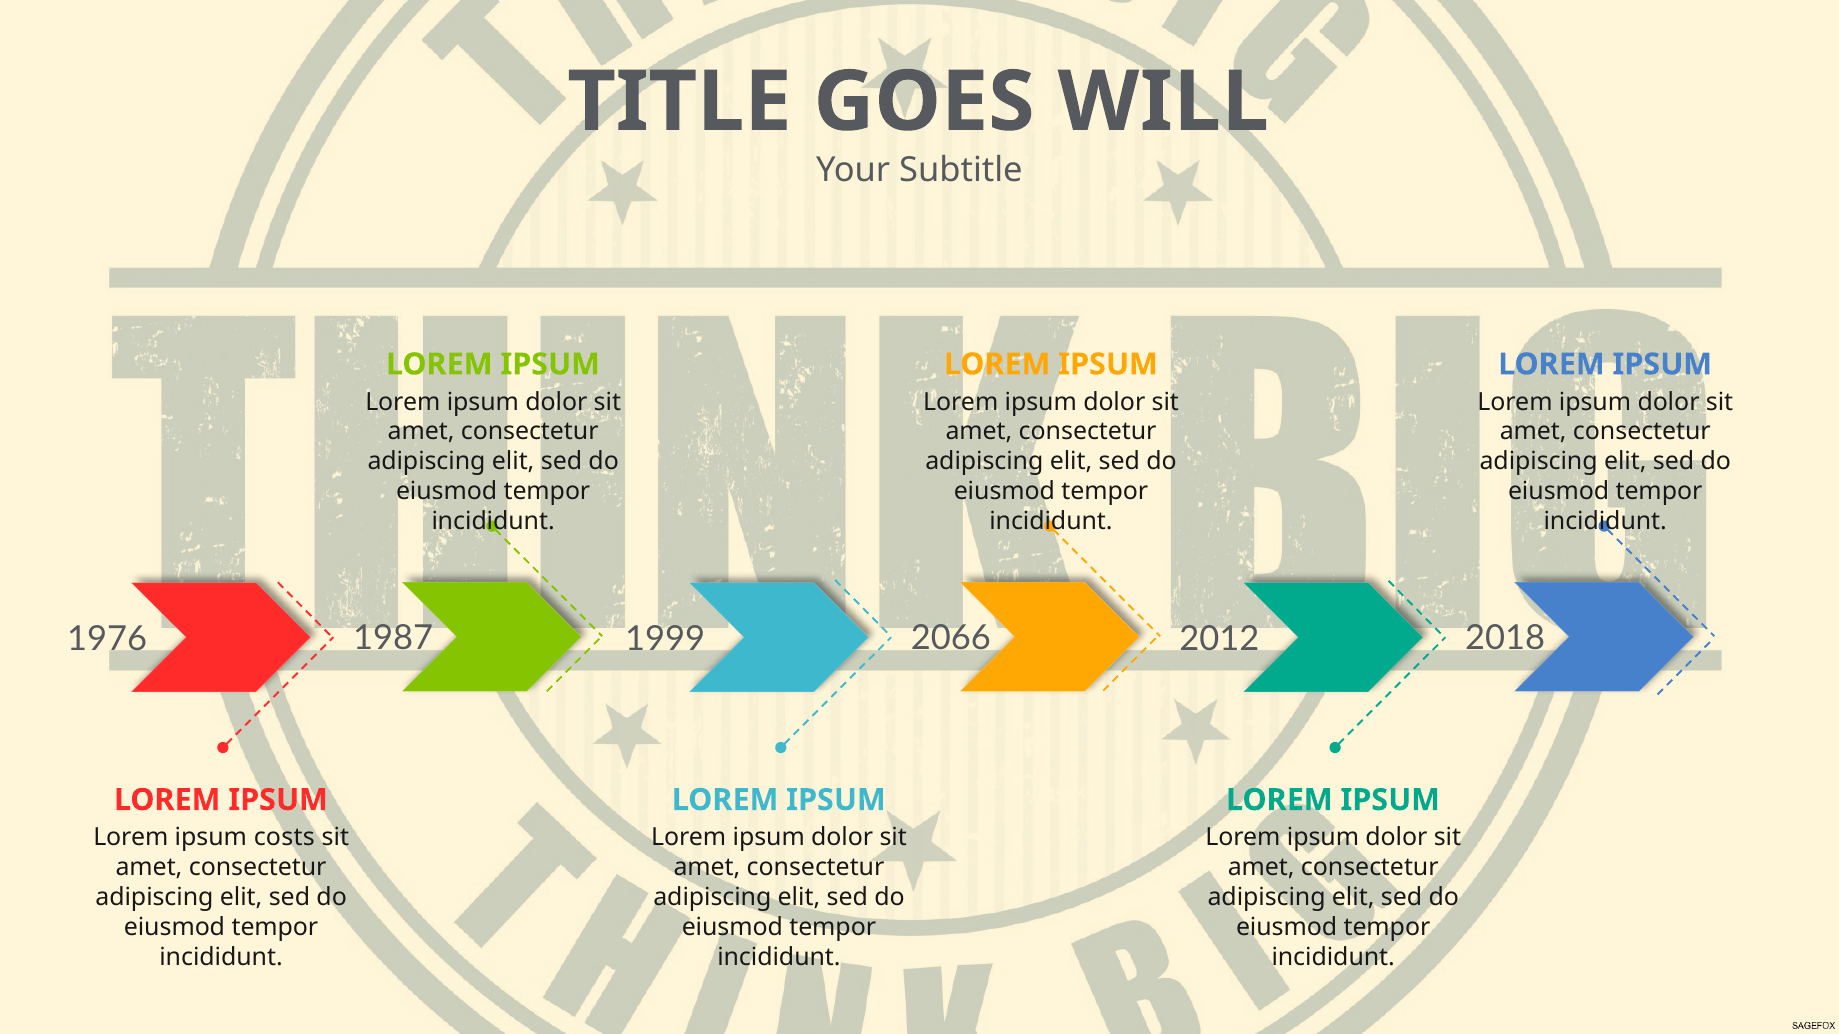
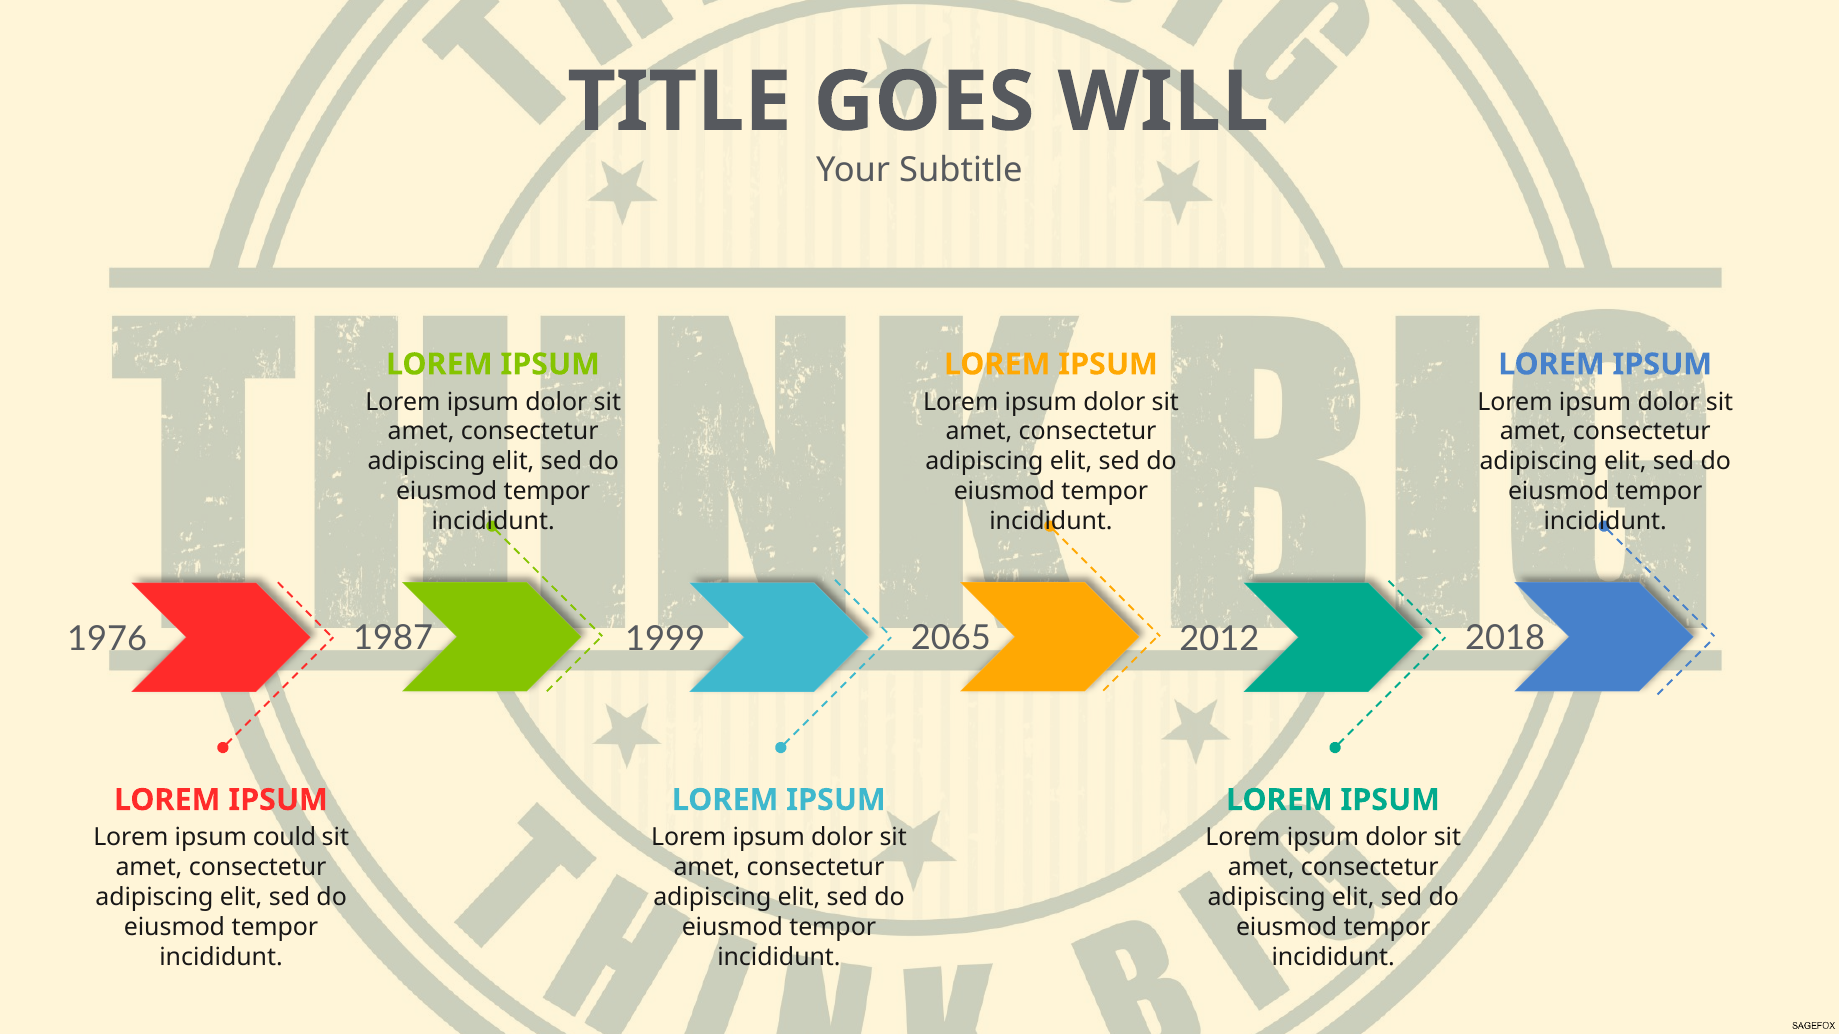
2066: 2066 -> 2065 (951, 638)
costs: costs -> could (284, 838)
